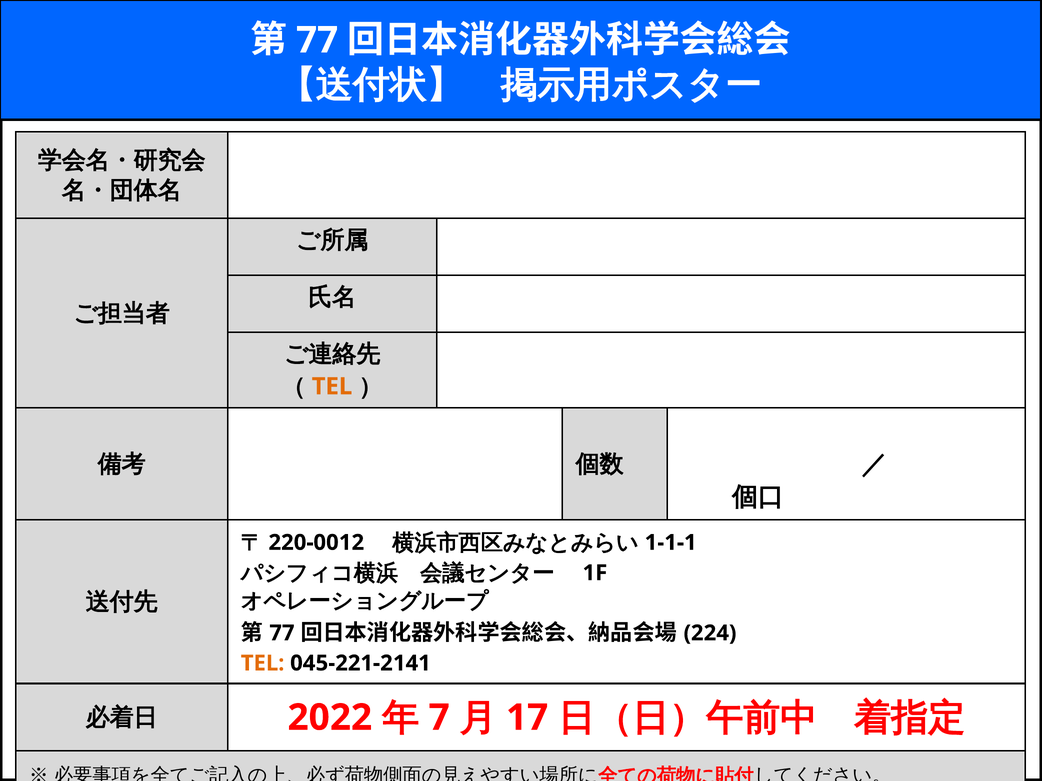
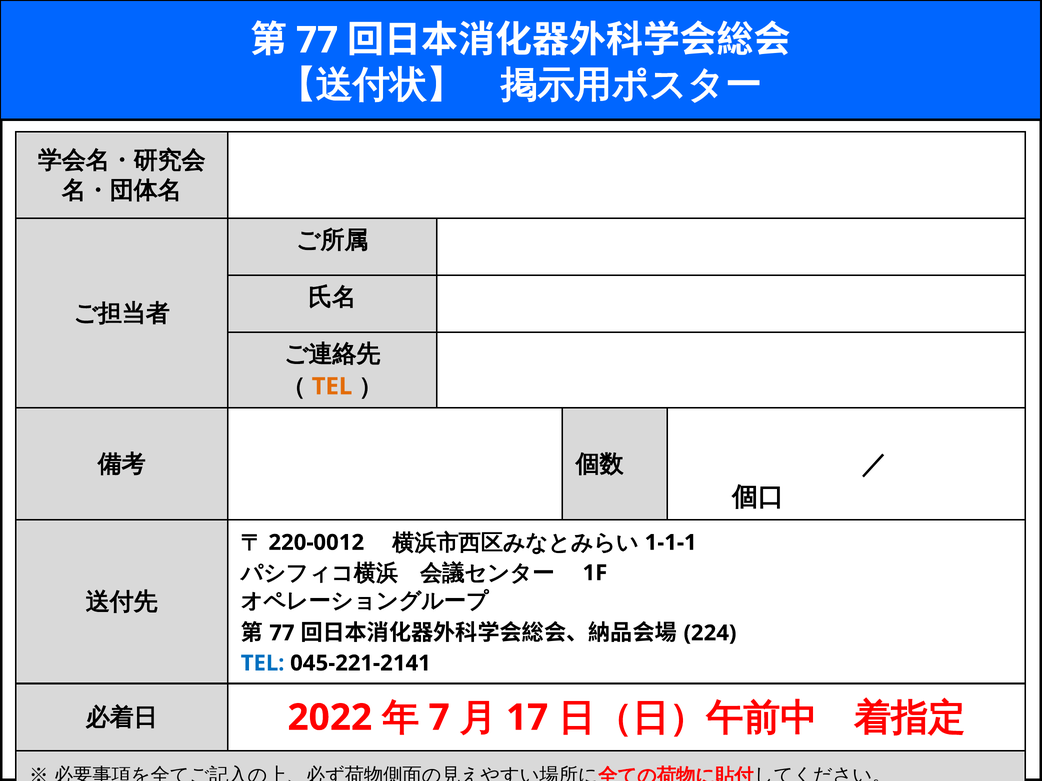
TEL colour: orange -> blue (263, 664)
